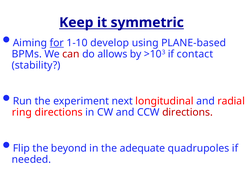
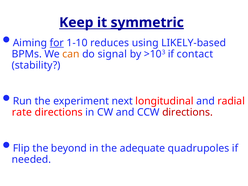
symmetric underline: none -> present (147, 23)
develop: develop -> reduces (110, 43)
PLANE-based: PLANE-based -> LIKELY-based (194, 43)
can colour: red -> orange (71, 54)
allows: allows -> signal (112, 54)
ring: ring -> rate (22, 112)
